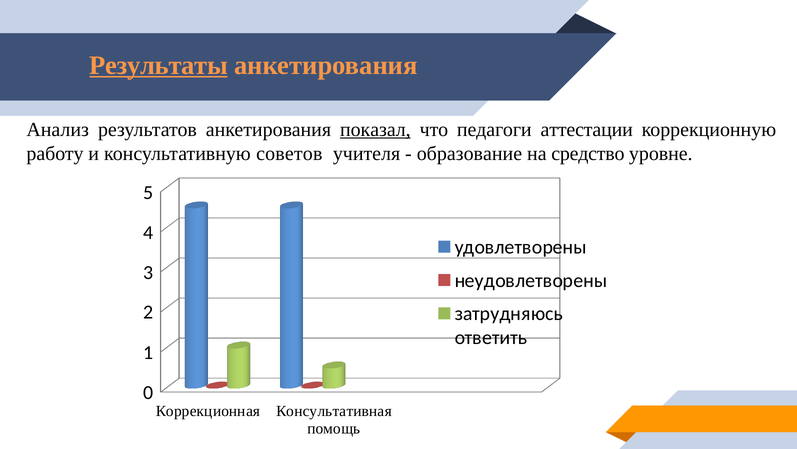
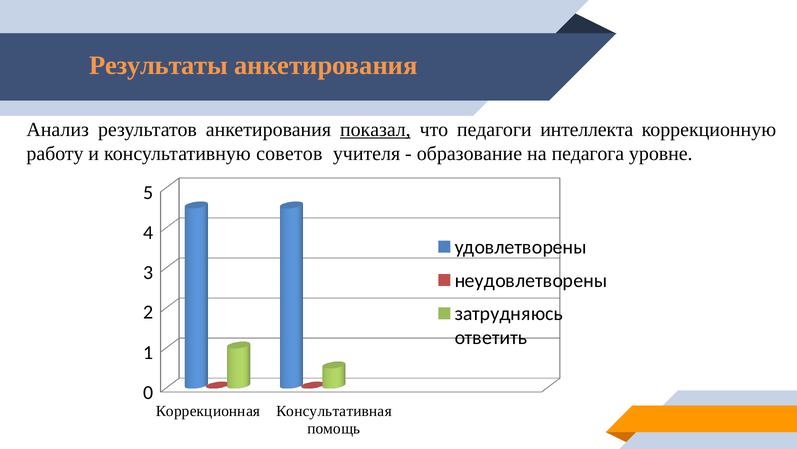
Результаты underline: present -> none (159, 65)
аттестации: аттестации -> интеллекта (587, 129)
средство: средство -> педагога (588, 153)
